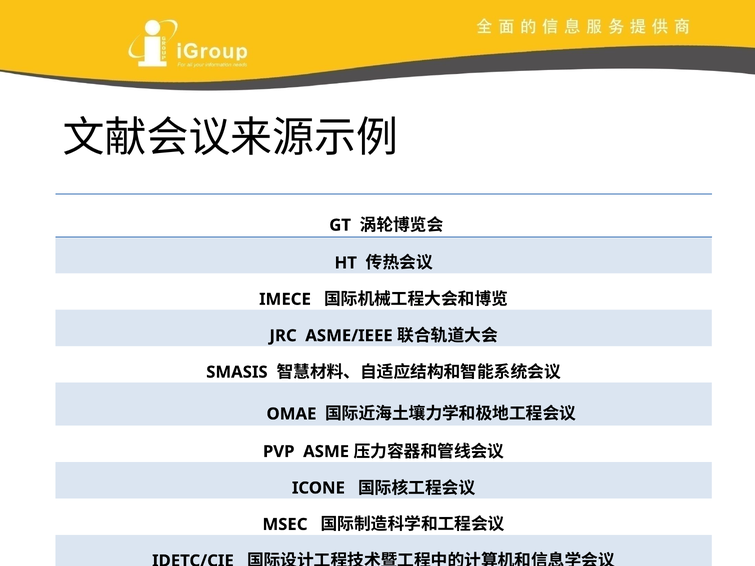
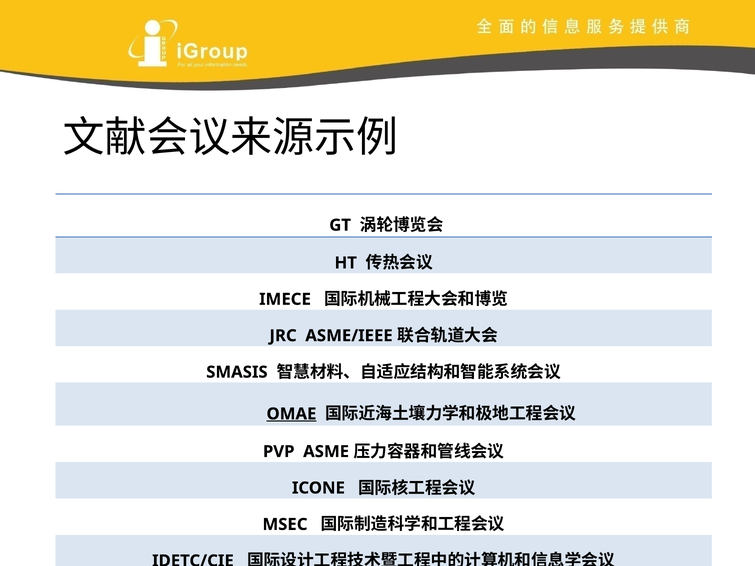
OMAE underline: none -> present (291, 414)
